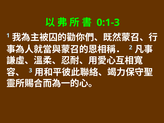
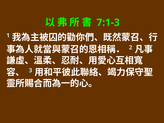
0:1-3: 0:1-3 -> 7:1-3 (108, 23)
